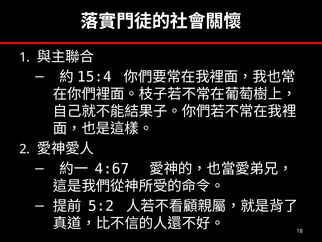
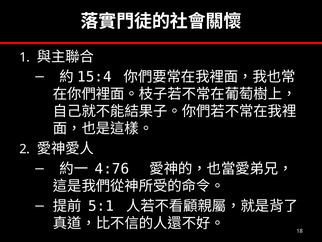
4:67: 4:67 -> 4:76 (112, 168)
5:2: 5:2 -> 5:1 (101, 206)
